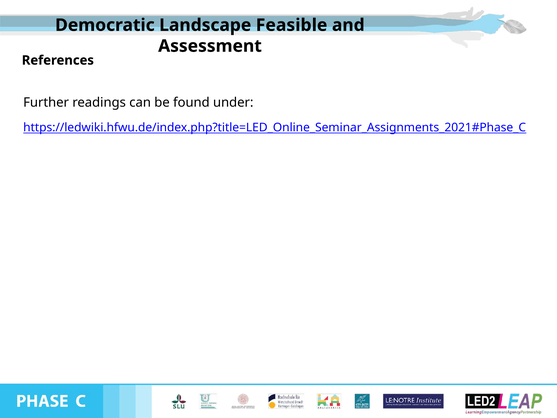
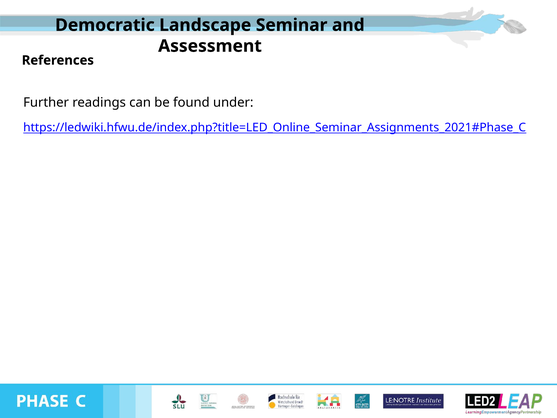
Feasible: Feasible -> Seminar (292, 25)
